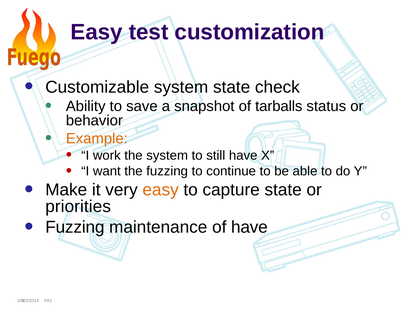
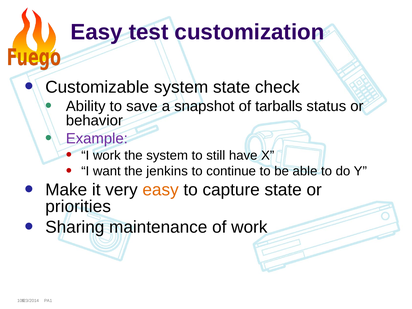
Example colour: orange -> purple (97, 139)
the fuzzing: fuzzing -> jenkins (167, 171)
Fuzzing: Fuzzing -> Sharing (75, 227)
of have: have -> work (249, 227)
